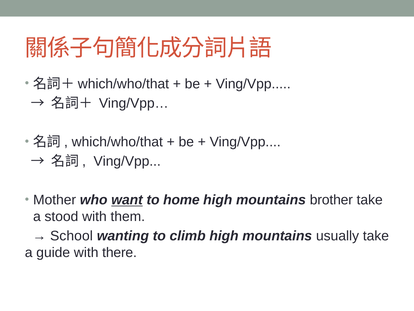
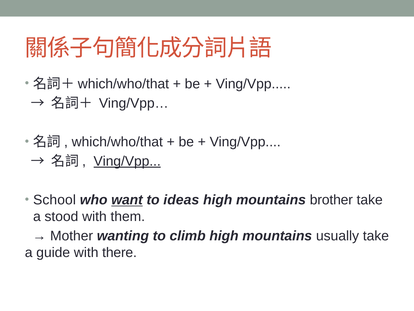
Ving/Vpp underline: none -> present (127, 161)
Mother: Mother -> School (55, 200)
home: home -> ideas (181, 200)
School: School -> Mother (72, 236)
